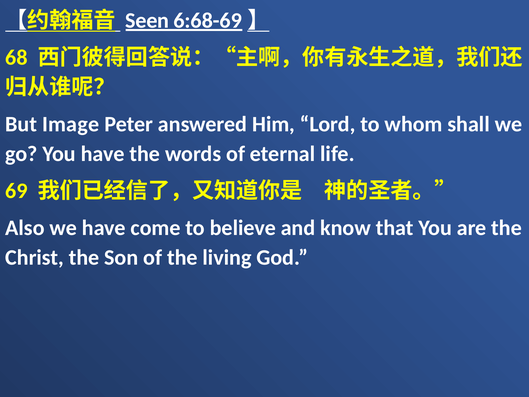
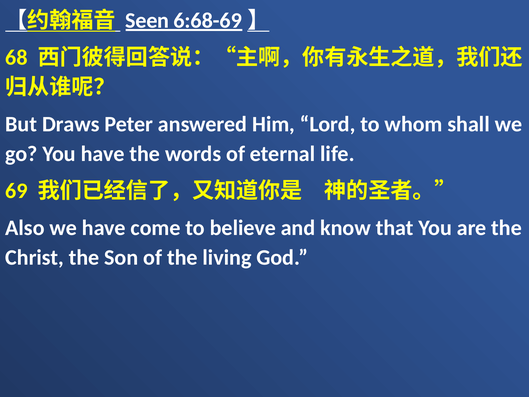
Image: Image -> Draws (71, 124)
